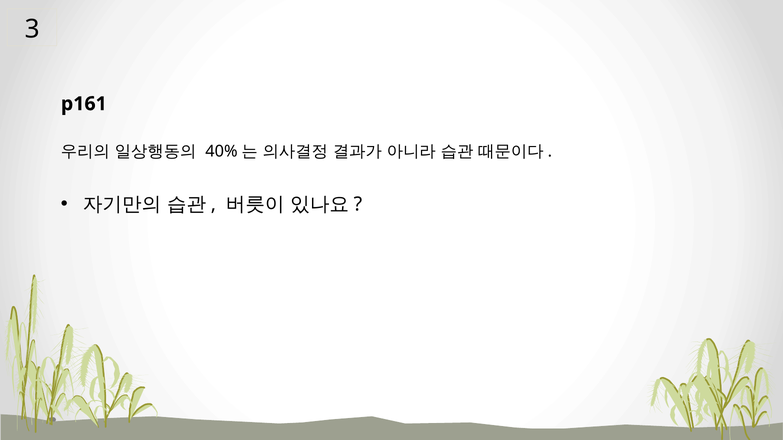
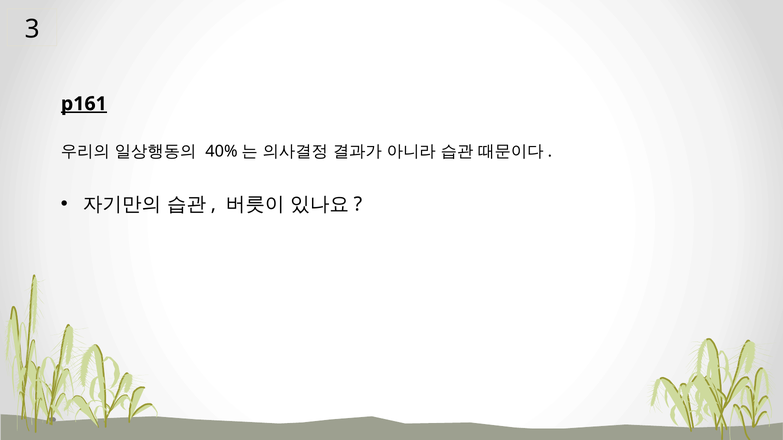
p161 underline: none -> present (84, 104)
